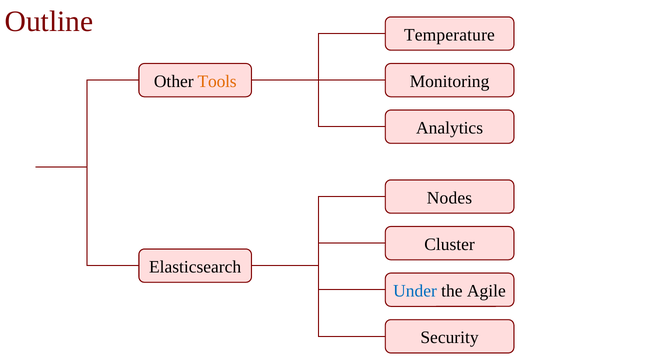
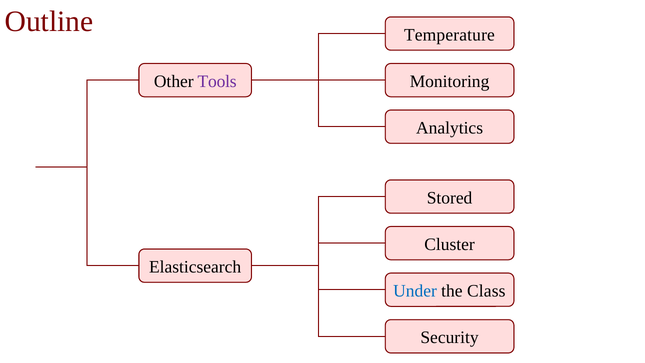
Tools colour: orange -> purple (217, 81)
Nodes: Nodes -> Stored (450, 198)
Agile: Agile -> Class (486, 291)
